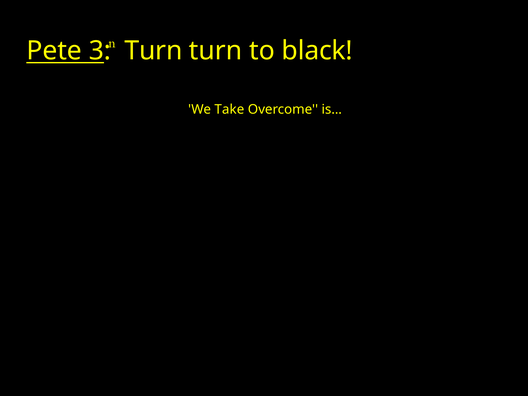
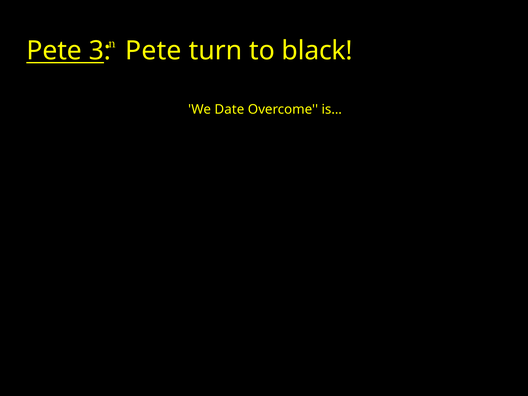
Turn: Turn -> Pete (153, 51)
Take: Take -> Date (229, 109)
